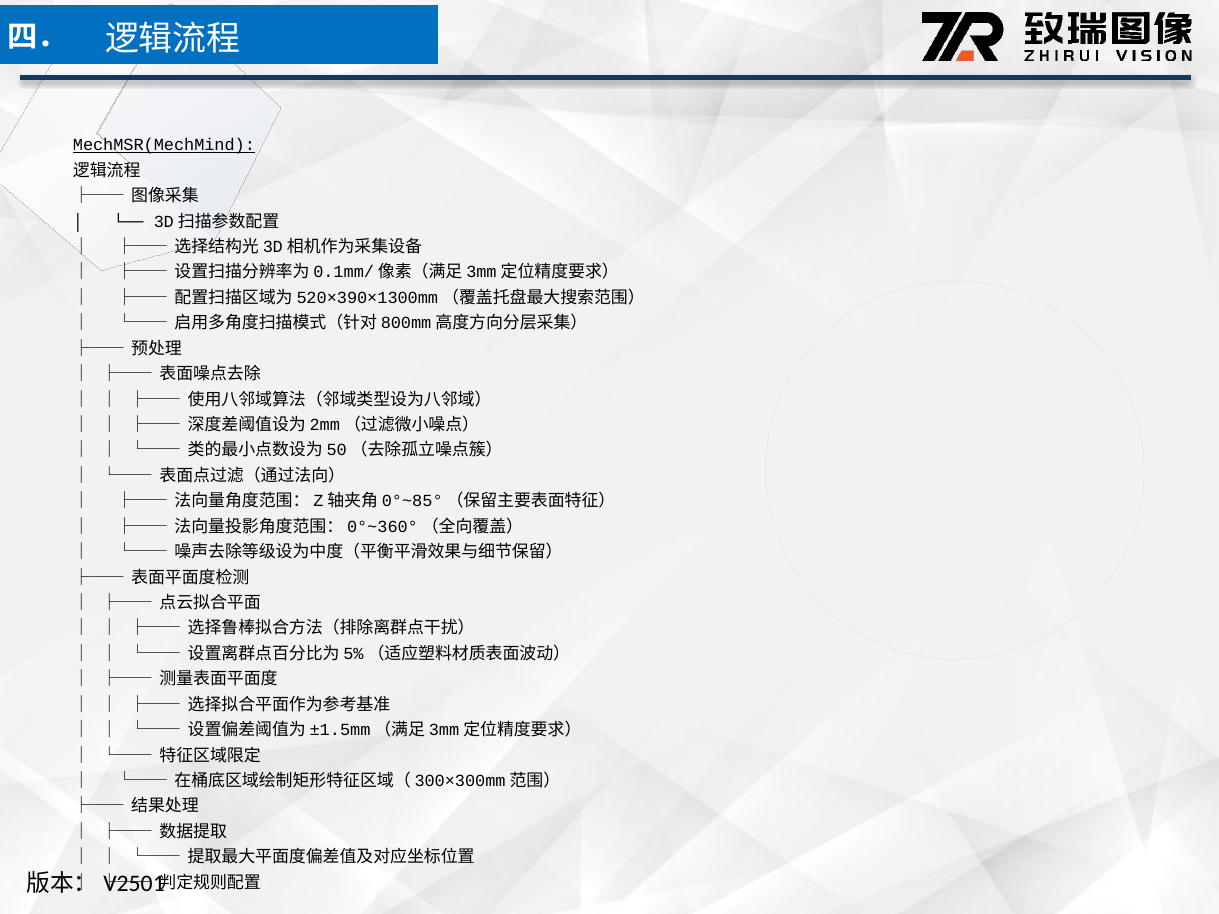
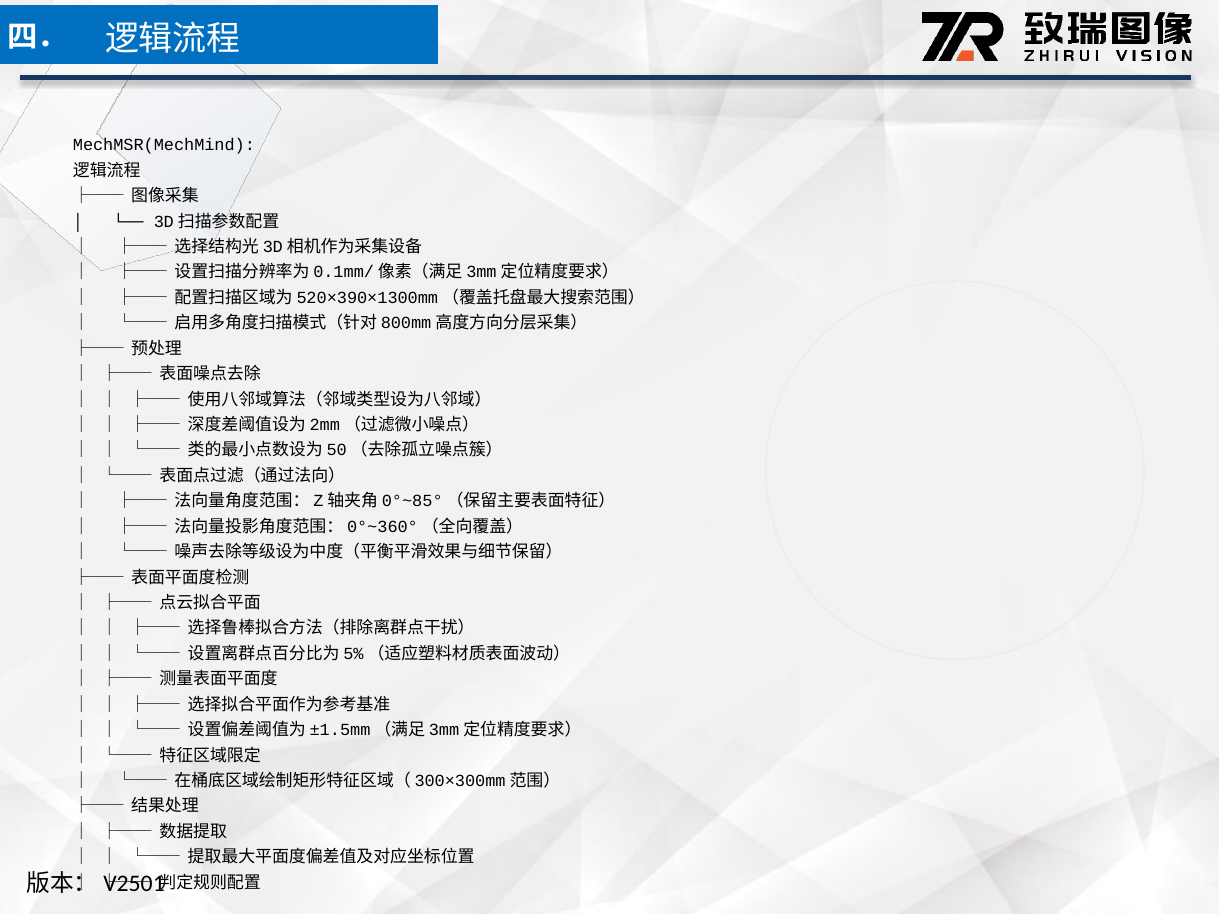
MechMSR(MechMind underline: present -> none (164, 145)
